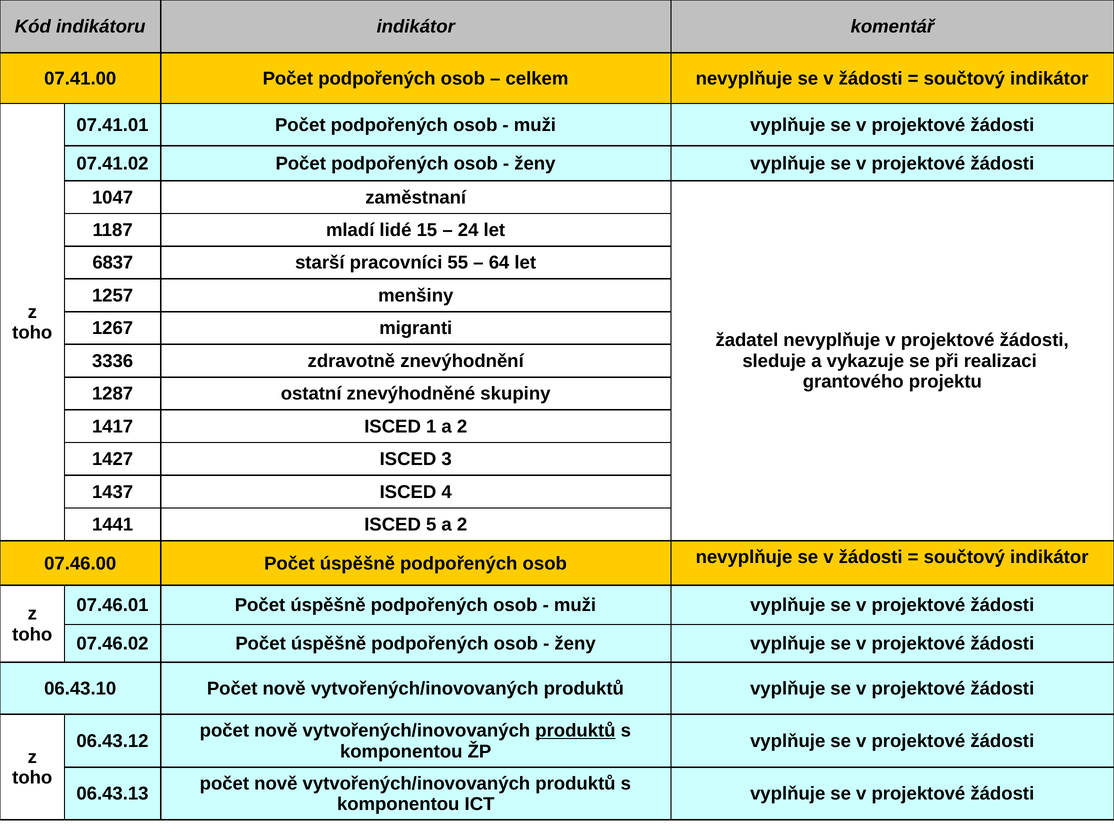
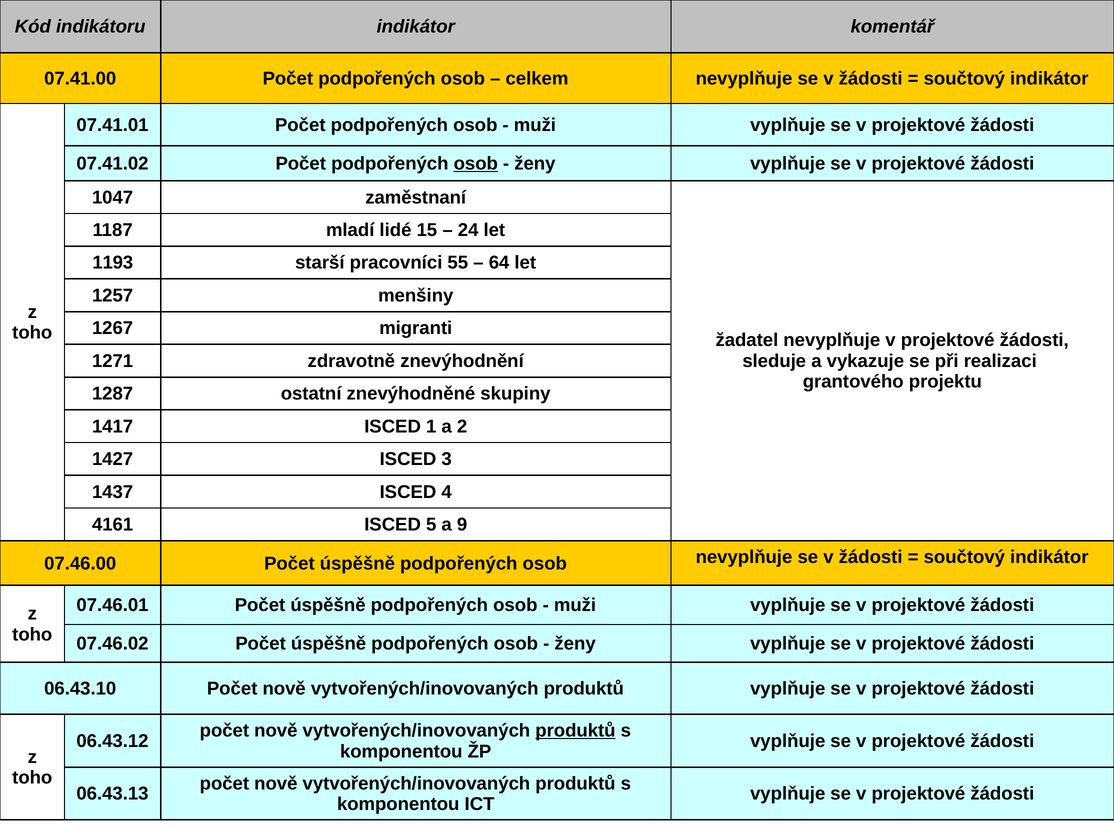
osob underline: none -> present (476, 164)
6837: 6837 -> 1193 (113, 263)
3336: 3336 -> 1271 (113, 361)
1441: 1441 -> 4161 (113, 525)
5 a 2: 2 -> 9 (462, 525)
